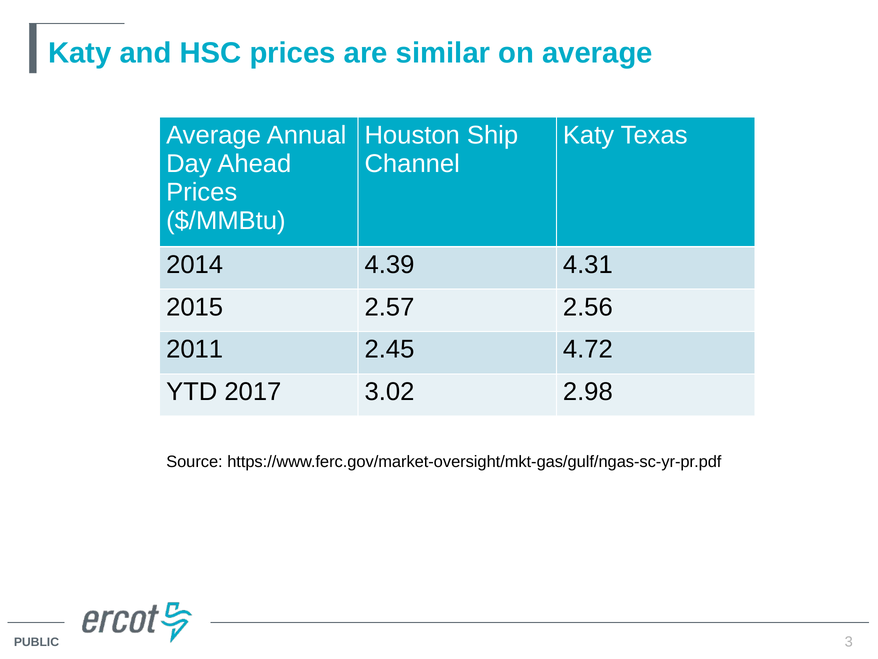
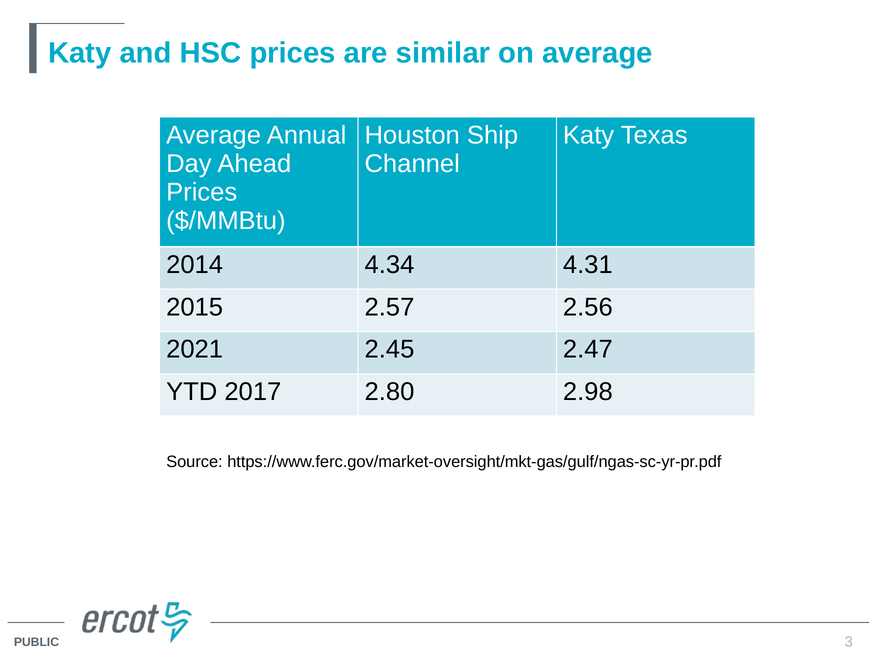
4.39: 4.39 -> 4.34 (389, 265)
2011: 2011 -> 2021 (195, 349)
4.72: 4.72 -> 2.47 (588, 349)
3.02: 3.02 -> 2.80 (389, 391)
